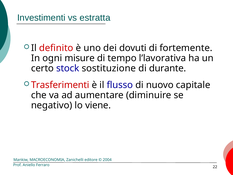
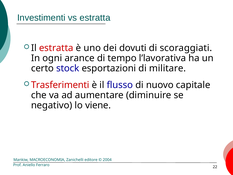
Il definito: definito -> estratta (56, 48)
fortemente: fortemente -> scoraggiati (186, 48)
misure: misure -> arance (80, 58)
sostituzione: sostituzione -> esportazioni (109, 68)
durante: durante -> militare (168, 68)
